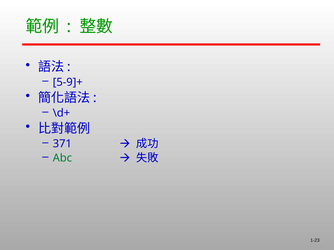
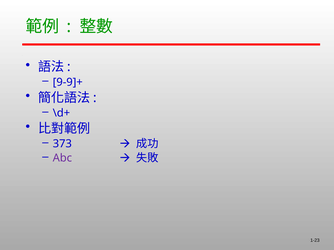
5-9]+: 5-9]+ -> 9-9]+ (68, 82)
371: 371 -> 373 (62, 144)
Abc colour: green -> purple (62, 158)
